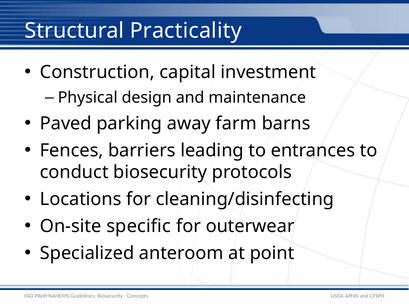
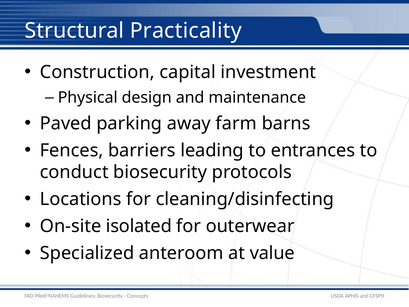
specific: specific -> isolated (139, 226)
point: point -> value (272, 253)
